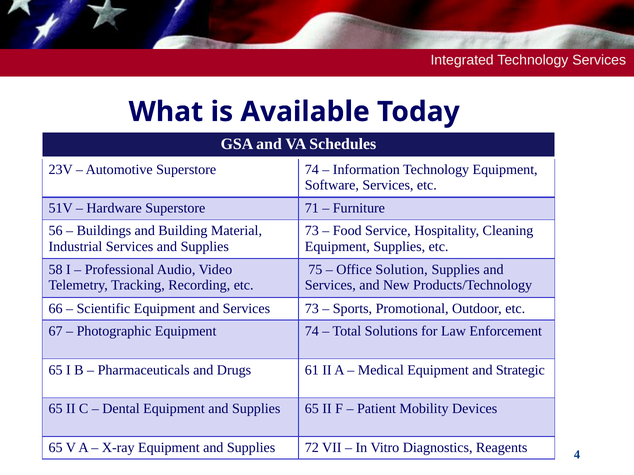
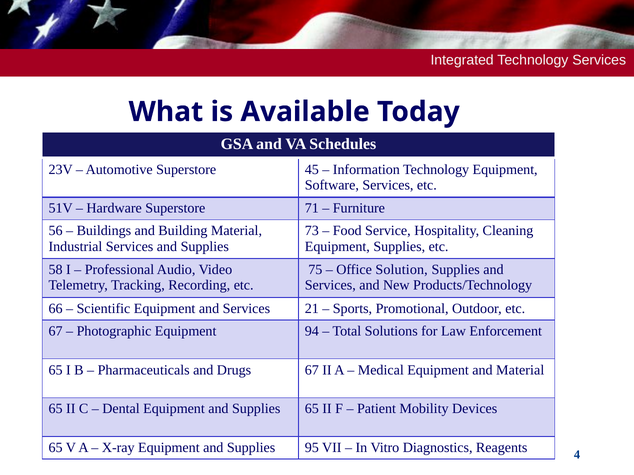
Superstore 74: 74 -> 45 (312, 170)
Services 73: 73 -> 21 (312, 309)
Equipment 74: 74 -> 94 (312, 331)
Drugs 61: 61 -> 67 (312, 370)
and Strategic: Strategic -> Material (520, 370)
72: 72 -> 95 (312, 448)
